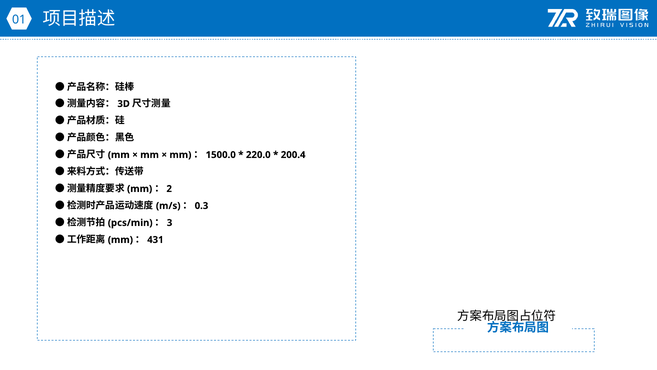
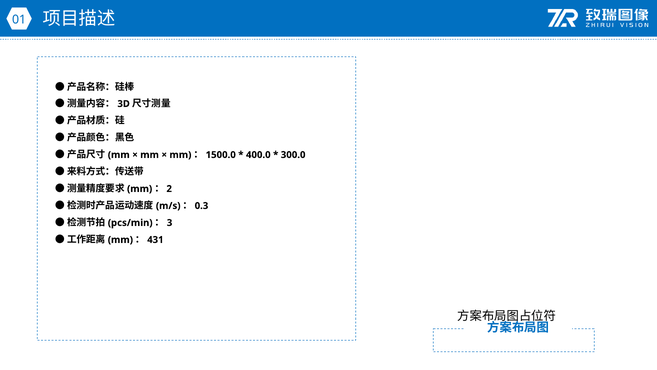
220.0: 220.0 -> 400.0 (258, 155)
200.4: 200.4 -> 300.0 (293, 155)
